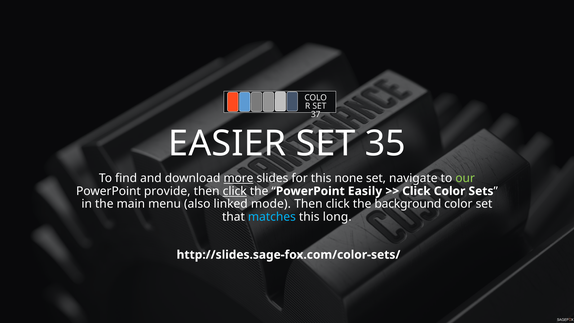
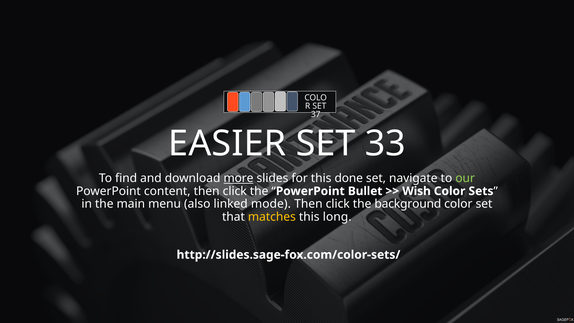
35: 35 -> 33 (385, 143)
none: none -> done (349, 178)
provide: provide -> content (167, 191)
click underline: present -> none (235, 191)
Easily: Easily -> Bullet (365, 191)
Click: Click -> Wish (417, 191)
matches colour: light blue -> yellow (272, 217)
